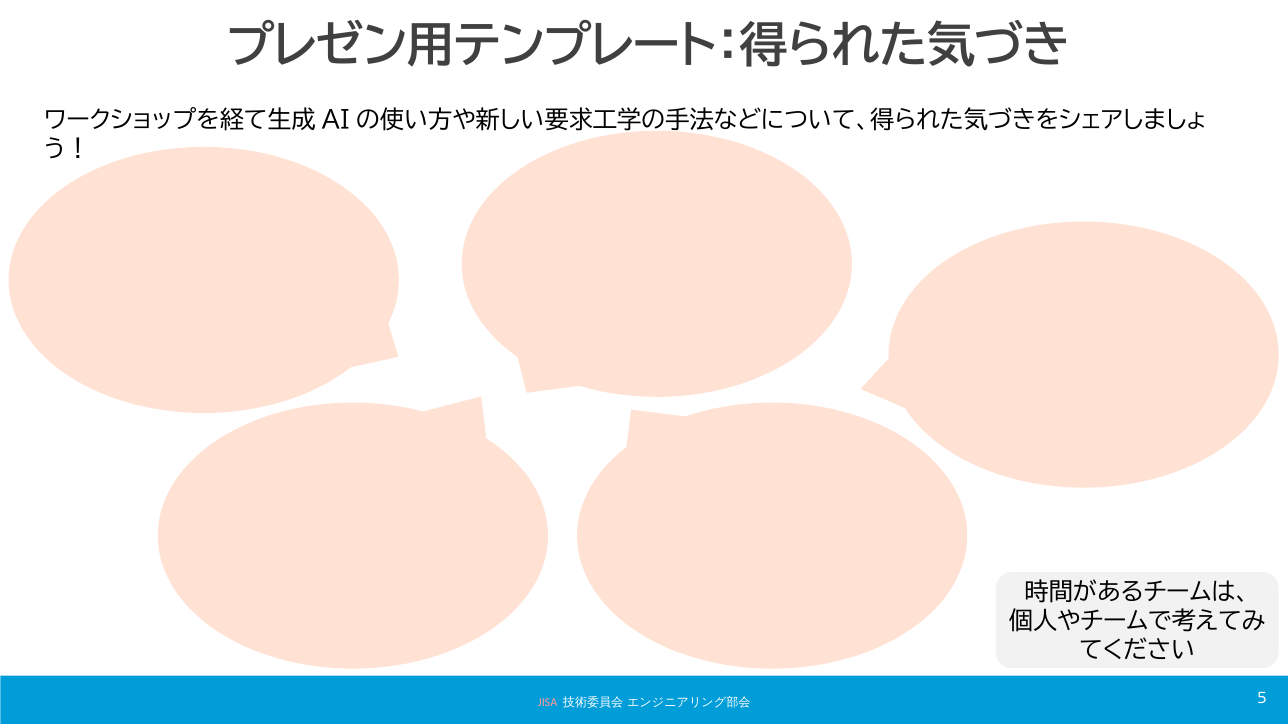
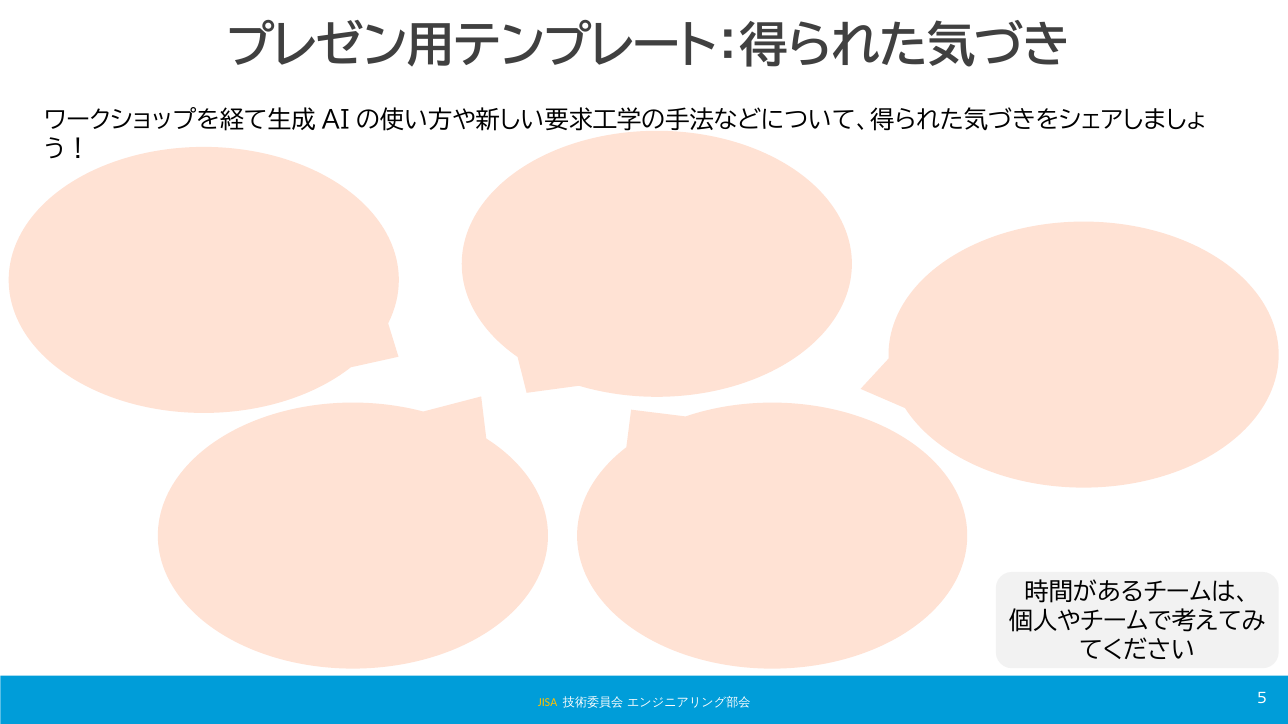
JISA colour: pink -> yellow (548, 703)
